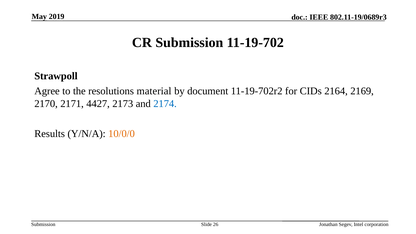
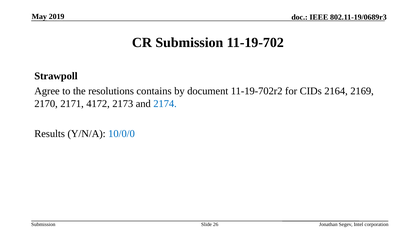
material: material -> contains (154, 91)
4427: 4427 -> 4172 (98, 104)
10/0/0 colour: orange -> blue (122, 134)
